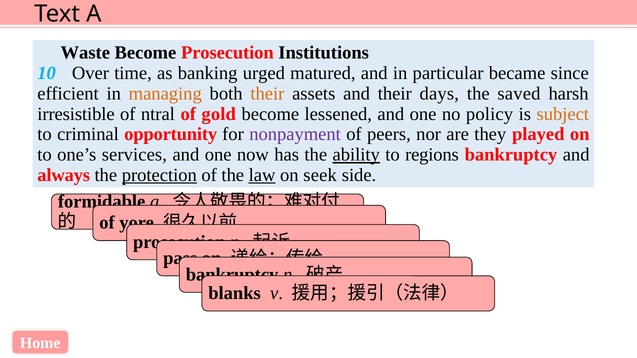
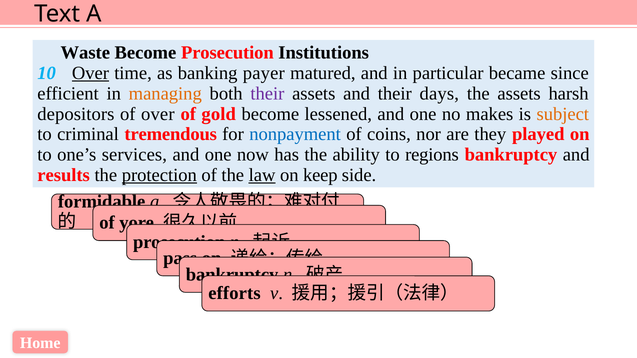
Over underline: none -> present (90, 73)
urged: urged -> payer (264, 73)
their colour: orange -> purple (267, 94)
the saved: saved -> assets (519, 94)
irresistible: irresistible -> depositors (76, 114)
of ntral: ntral -> over (158, 114)
policy: policy -> makes (490, 114)
opportunity: opportunity -> tremendous (171, 134)
nonpayment colour: purple -> blue (295, 134)
peers: peers -> coins (389, 134)
ability underline: present -> none (356, 155)
always: always -> results (64, 175)
seek: seek -> keep (320, 175)
blanks: blanks -> efforts (234, 293)
